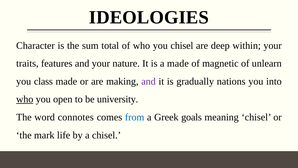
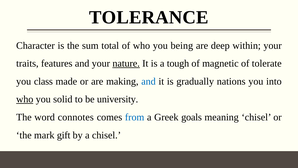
IDEOLOGIES: IDEOLOGIES -> TOLERANCE (149, 17)
you chisel: chisel -> being (182, 45)
nature underline: none -> present (126, 63)
a made: made -> tough (178, 63)
unlearn: unlearn -> tolerate (267, 63)
and colour: purple -> blue (149, 81)
open: open -> solid (63, 99)
life: life -> gift (64, 135)
